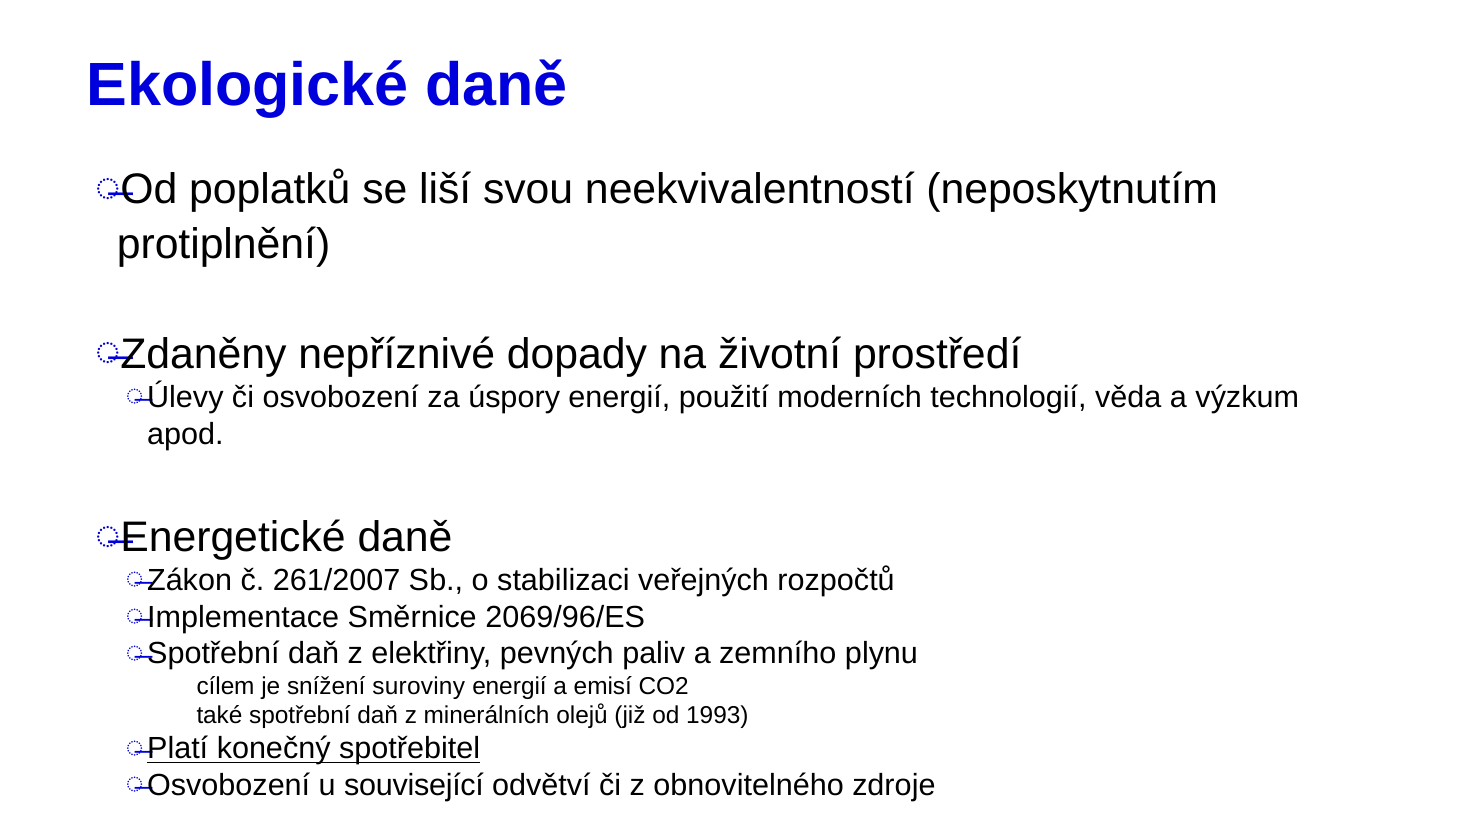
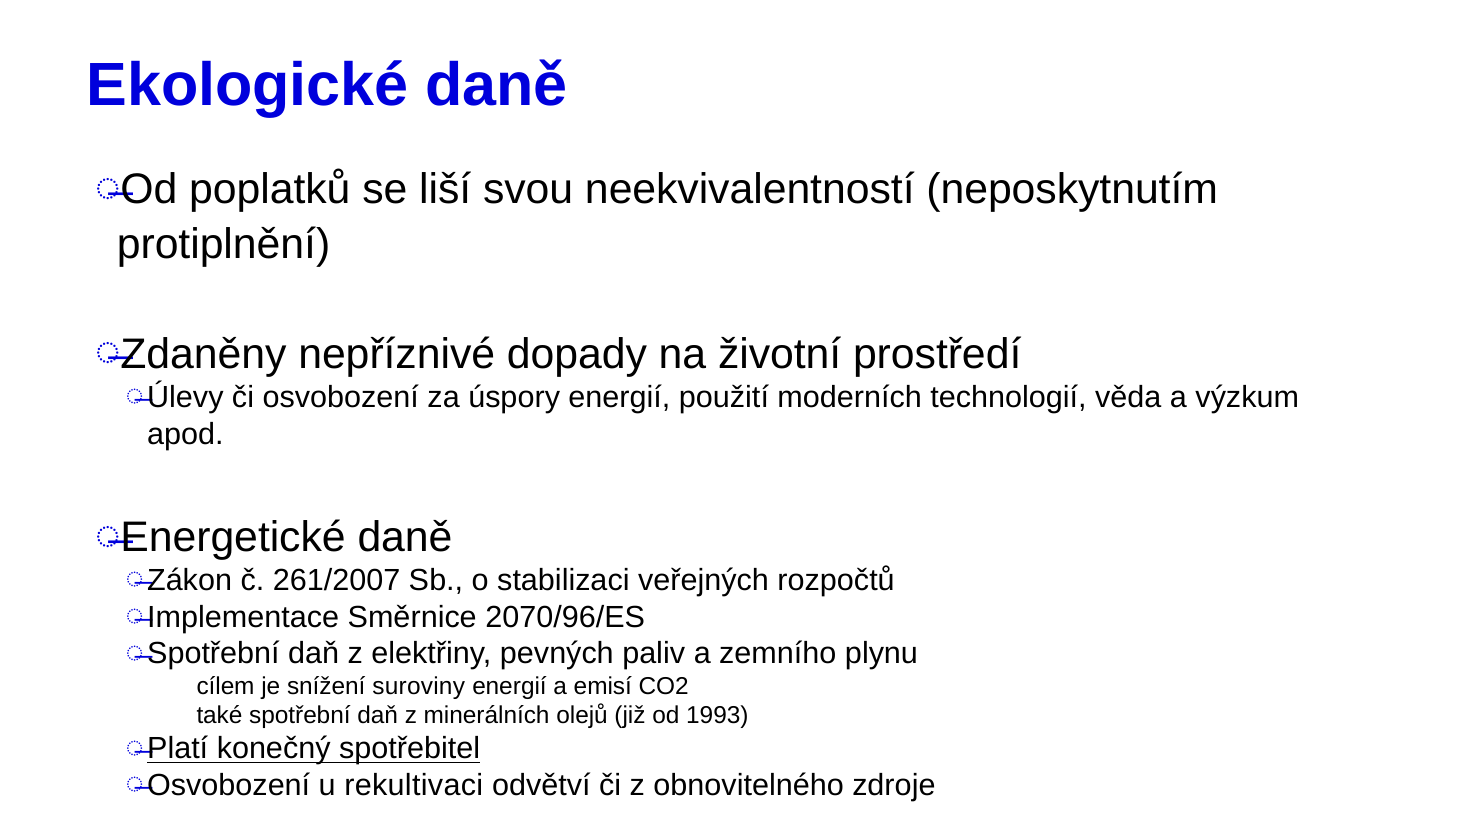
2069/96/ES: 2069/96/ES -> 2070/96/ES (565, 618)
související: související -> rekultivaci (414, 786)
